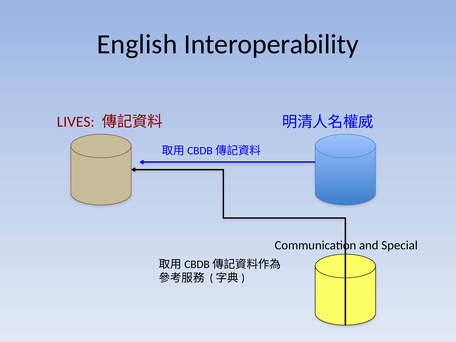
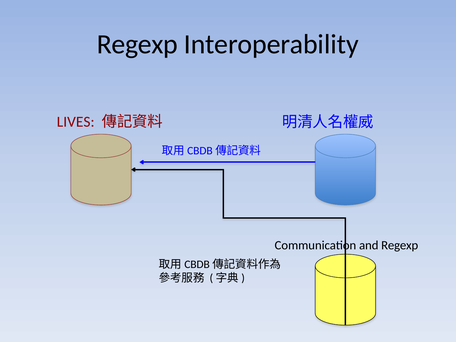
English: English -> Regexp (137, 44)
and Special: Special -> Regexp (400, 245)
